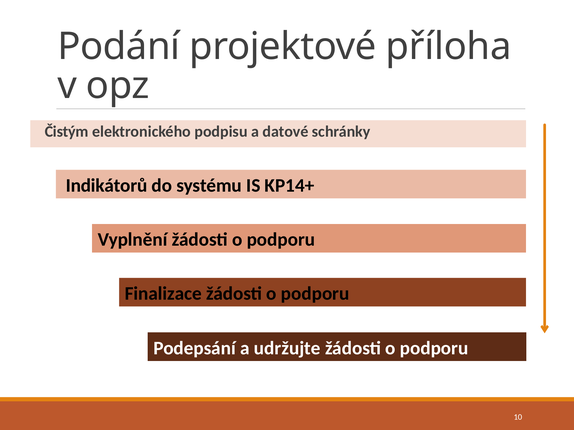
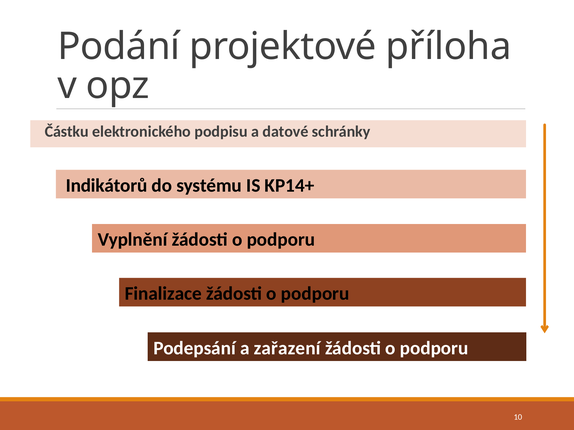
Čistým: Čistým -> Částku (67, 132)
udržujte: udržujte -> zařazení (287, 348)
